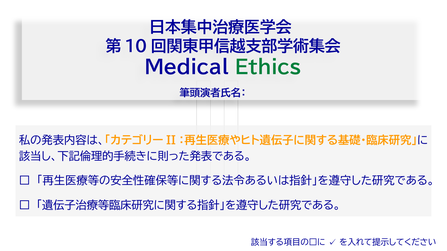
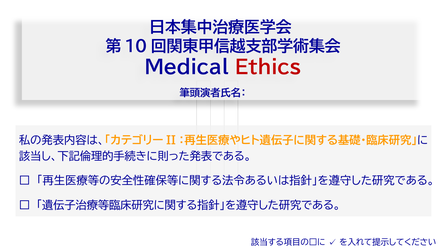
Ethics colour: green -> red (268, 68)
